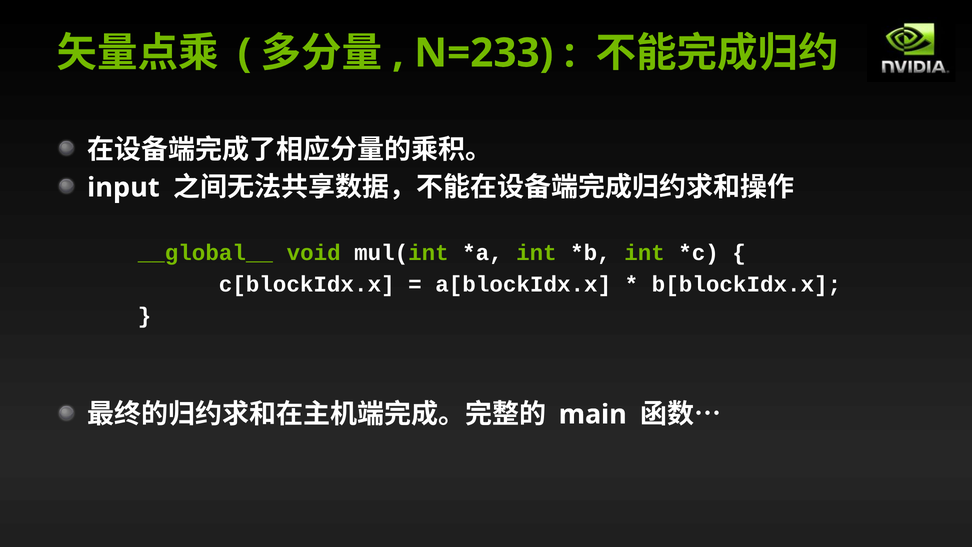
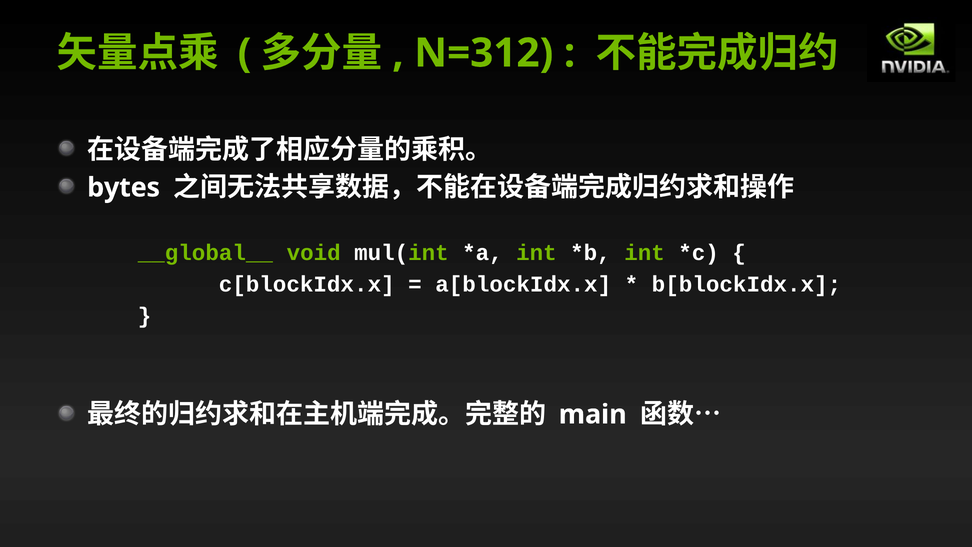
N=233: N=233 -> N=312 (484, 53)
input: input -> bytes (124, 187)
